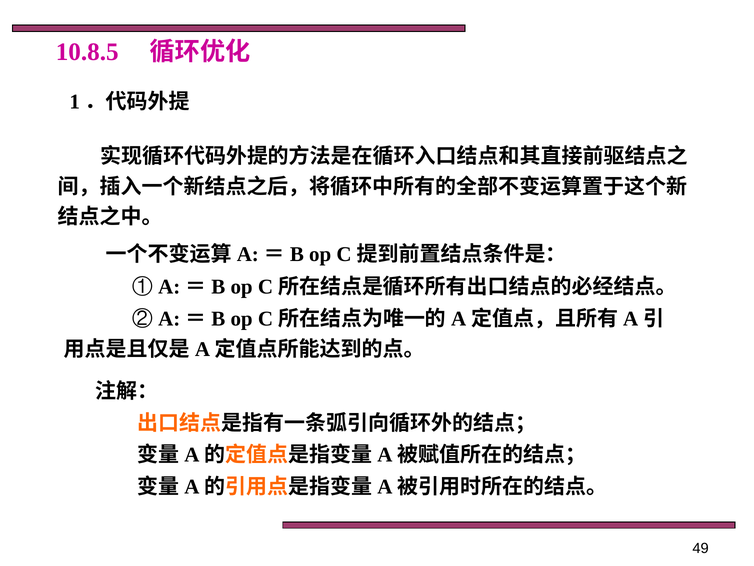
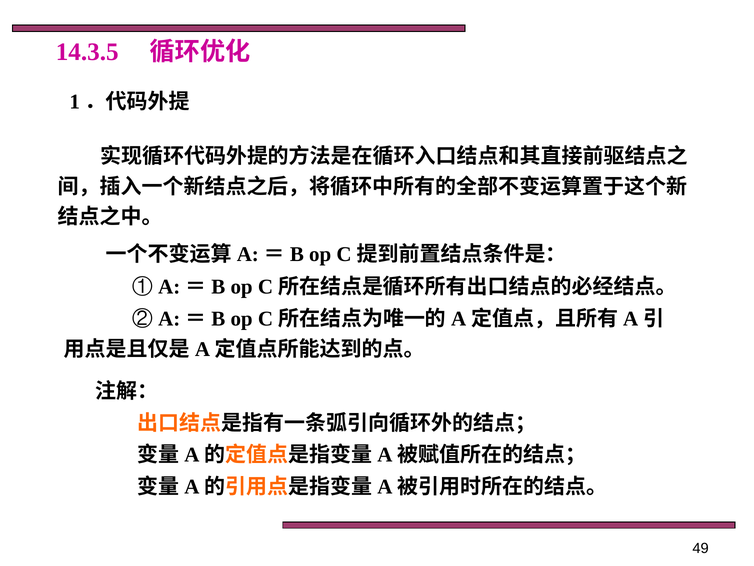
10.8.5: 10.8.5 -> 14.3.5 (87, 52)
